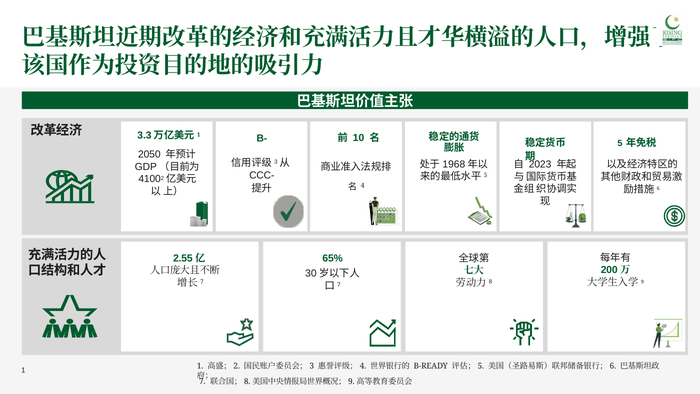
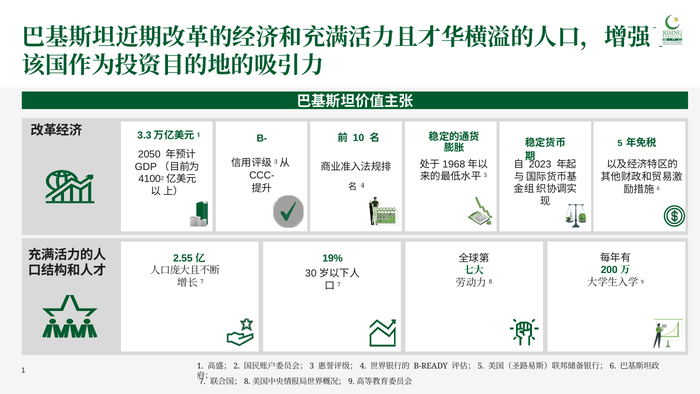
65%: 65% -> 19% (333, 258)
